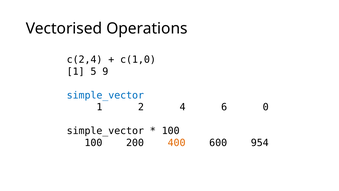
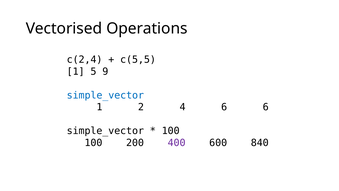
c(1,0: c(1,0 -> c(5,5 (138, 59)
6 0: 0 -> 6 (266, 107)
400 colour: orange -> purple (177, 143)
954: 954 -> 840 (260, 143)
